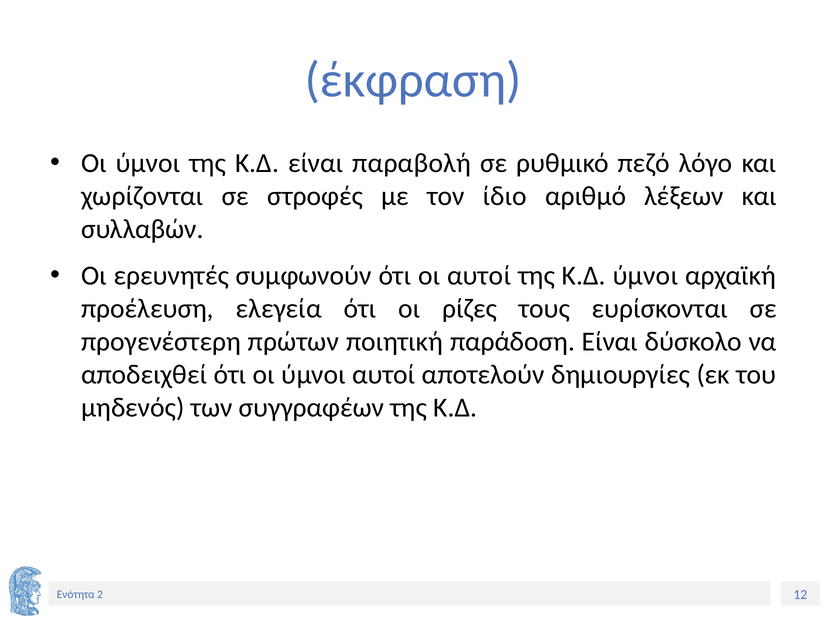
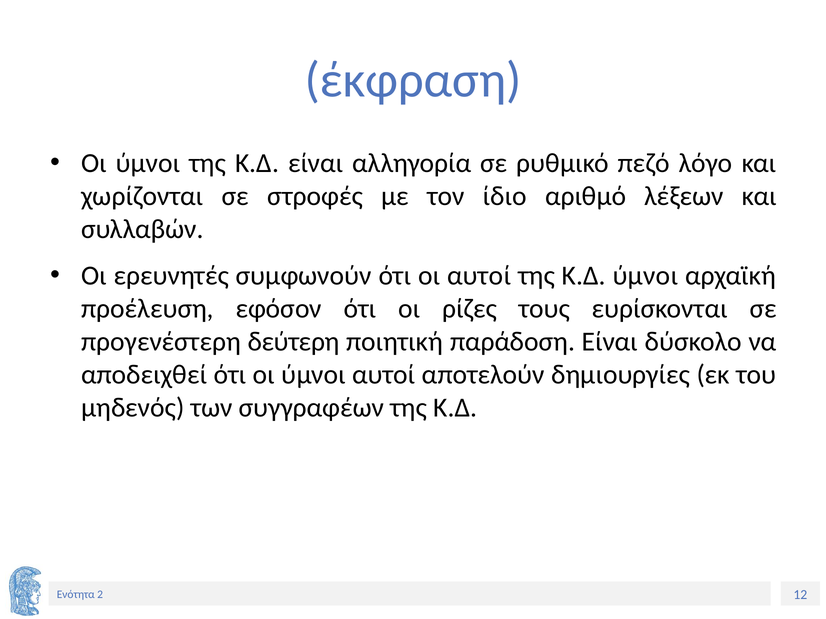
παραβολή: παραβολή -> αλληγορία (412, 163)
ελεγεία: ελεγεία -> εφόσον (279, 309)
πρώτων: πρώτων -> δεύτερη (294, 342)
